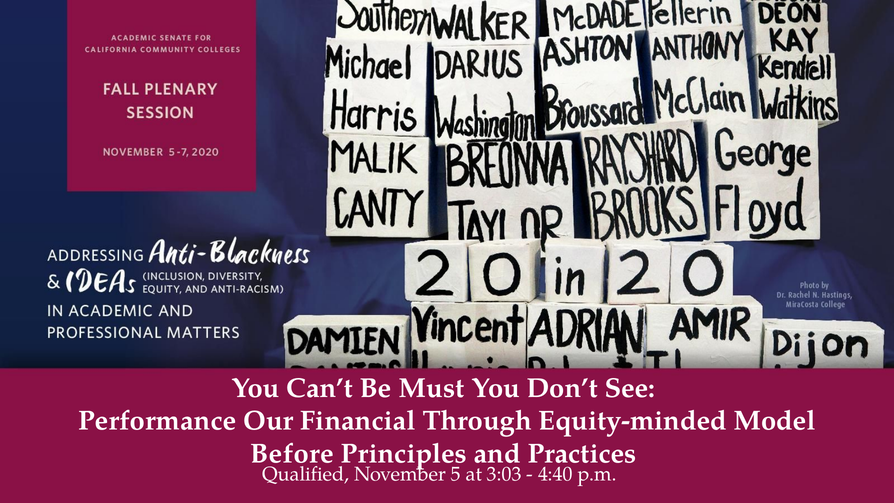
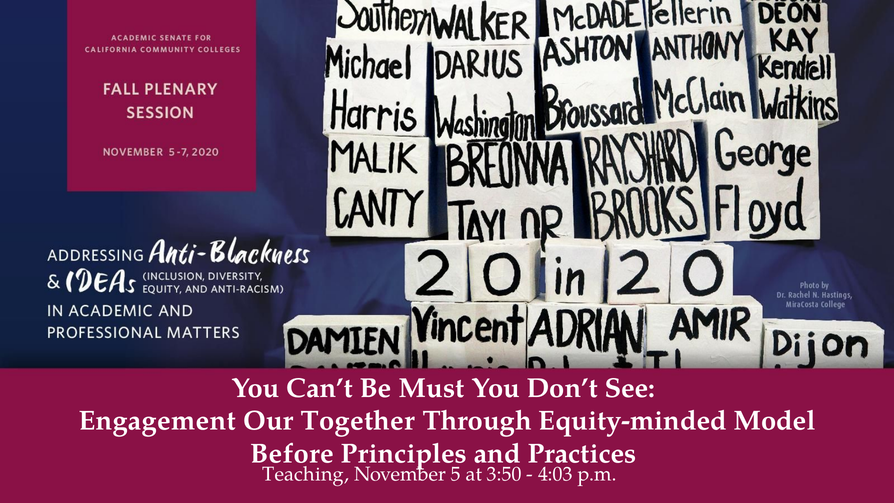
Performance: Performance -> Engagement (157, 421)
Financial: Financial -> Together (358, 421)
Qualified: Qualified -> Teaching (306, 474)
3:03: 3:03 -> 3:50 (504, 474)
4:40: 4:40 -> 4:03 (555, 474)
